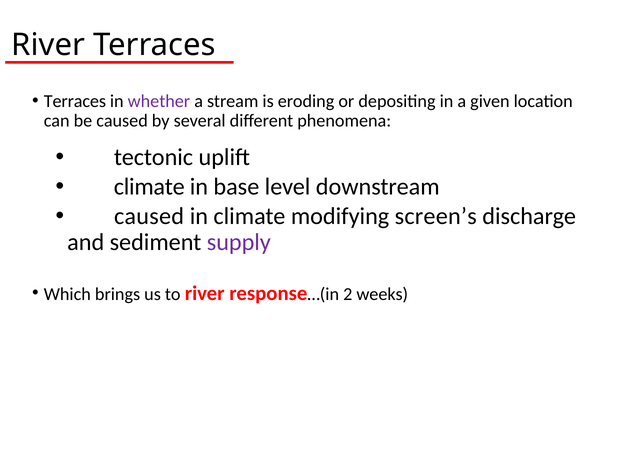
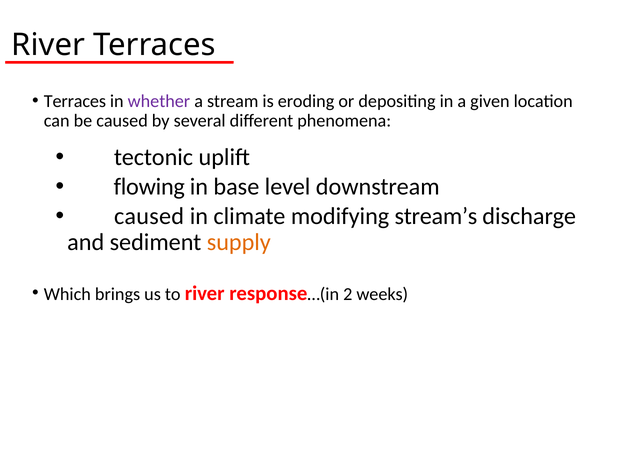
climate: climate -> flowing (149, 186)
screen’s: screen’s -> stream’s (436, 216)
supply colour: purple -> orange (239, 242)
